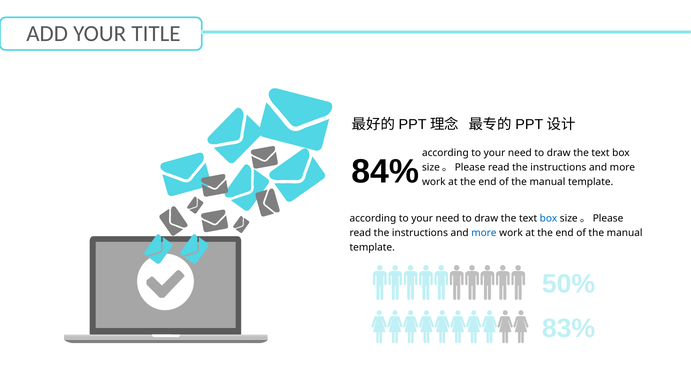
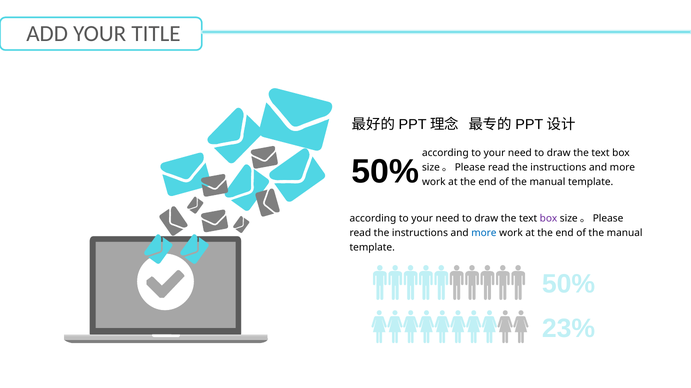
84%: 84% -> 50% (385, 172)
box colour: blue -> purple (549, 219)
83%: 83% -> 23% (569, 329)
